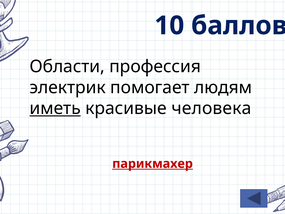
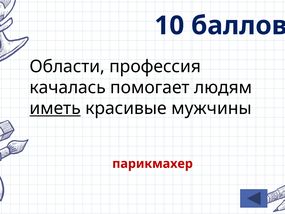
электрик: электрик -> качалась (68, 87)
человека: человека -> мужчины (212, 108)
парикмахер underline: present -> none (153, 164)
